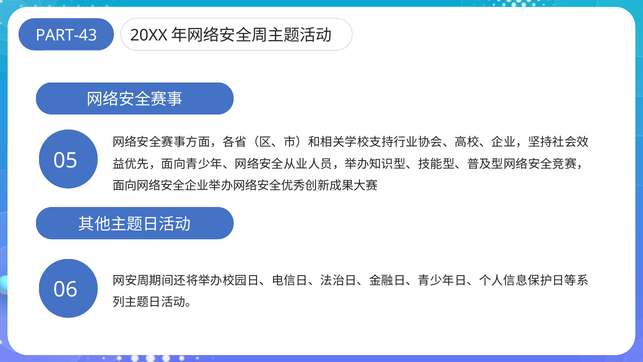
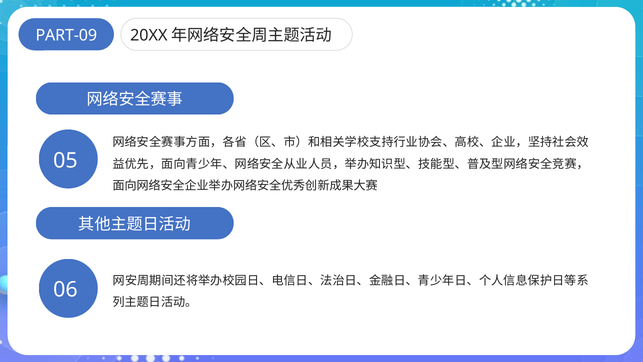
PART-43: PART-43 -> PART-09 (66, 35)
